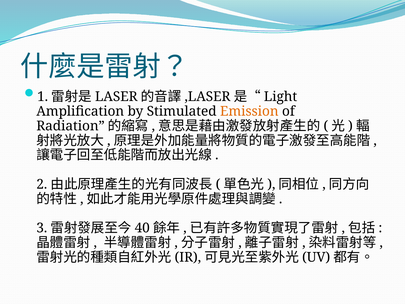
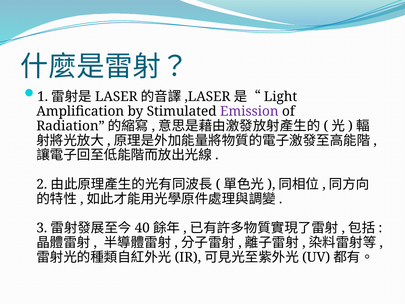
Emission colour: orange -> purple (249, 111)
